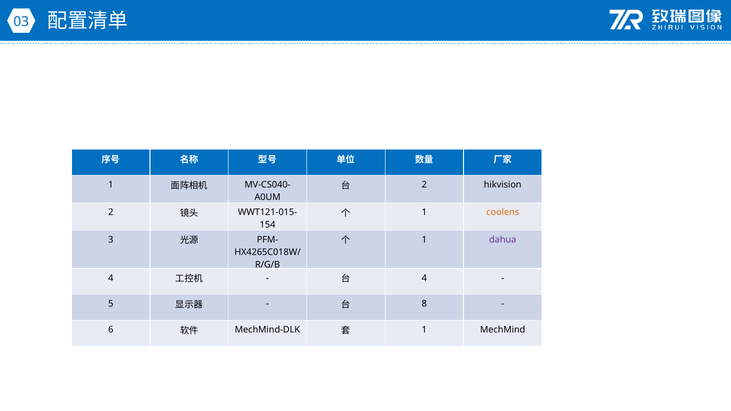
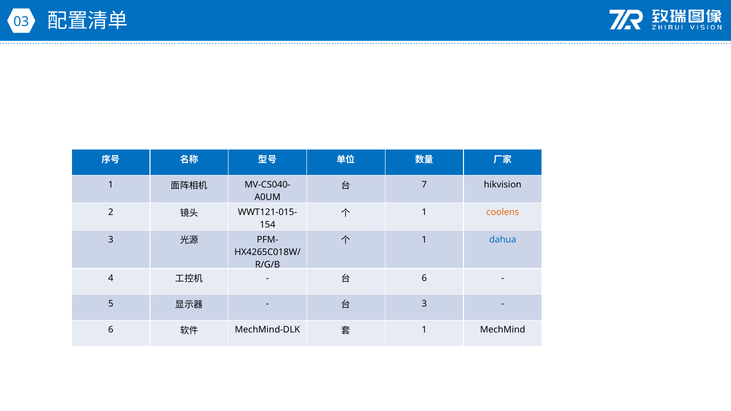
2: 2 -> 7 (424, 185)
dahua colour: purple -> blue (503, 240)
4: 4 -> 6 (424, 278)
8: 8 -> 3 (424, 304)
